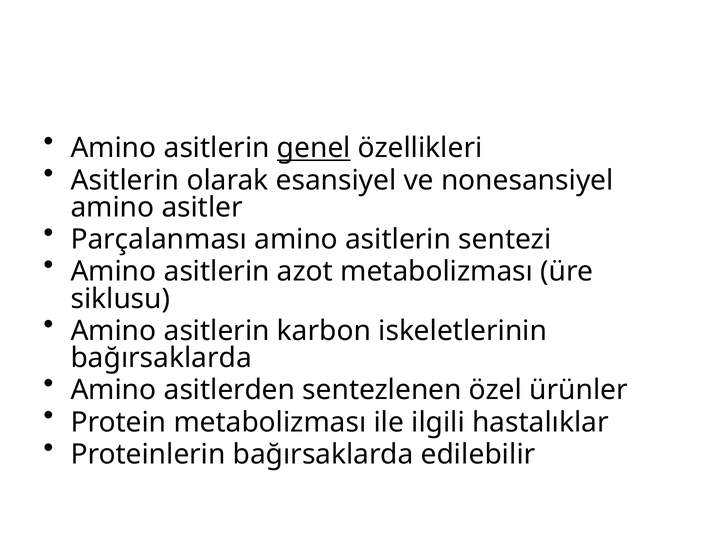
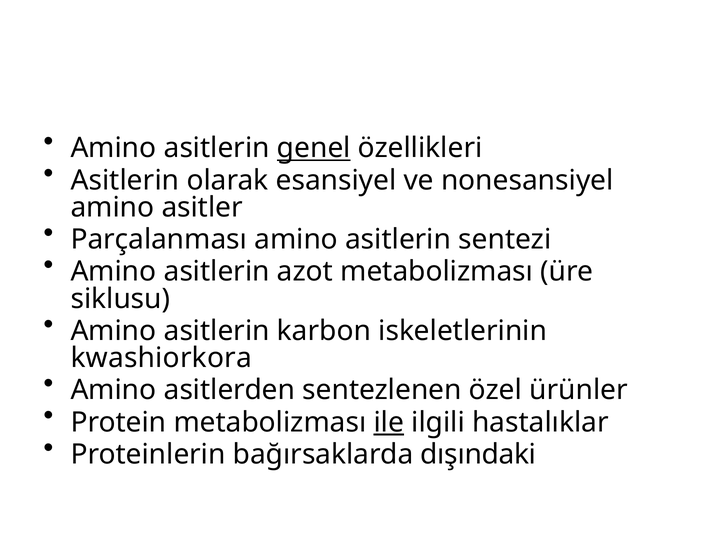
bağırsaklarda: bağırsaklarda -> kwashiorkora (161, 358)
ile underline: none -> present (389, 422)
edilebilir: edilebilir -> dışındaki (478, 454)
